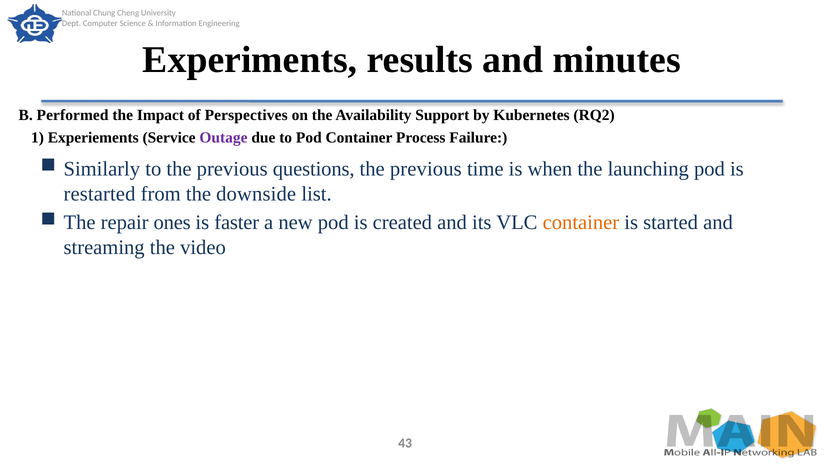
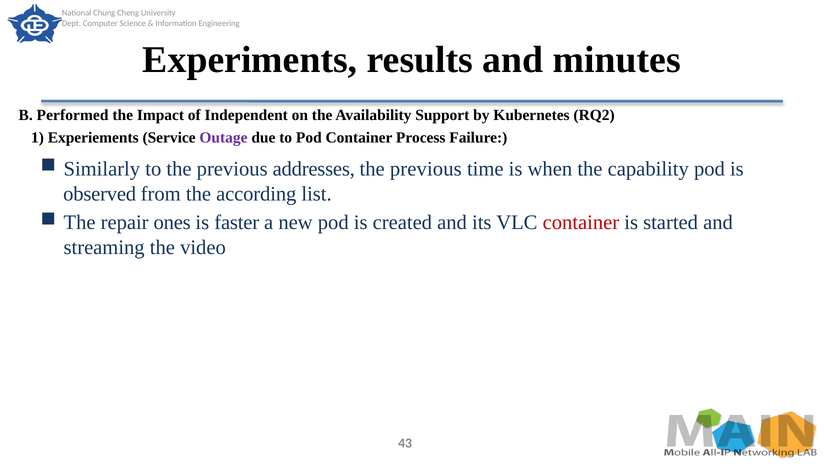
Perspectives: Perspectives -> Independent (246, 115)
questions: questions -> addresses (314, 169)
launching: launching -> capability (648, 169)
restarted: restarted -> observed (100, 194)
downside: downside -> according (256, 194)
container colour: orange -> red (581, 222)
